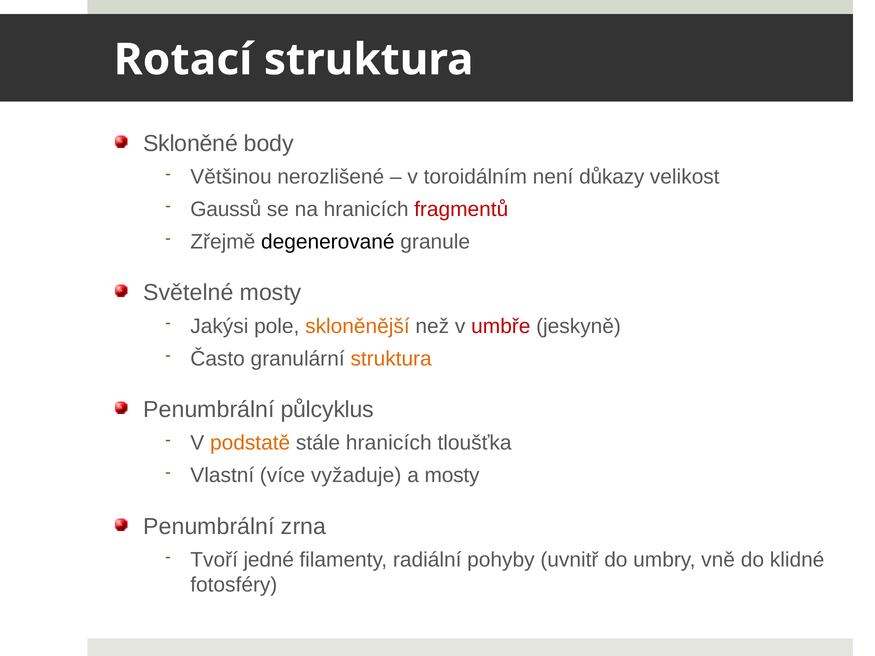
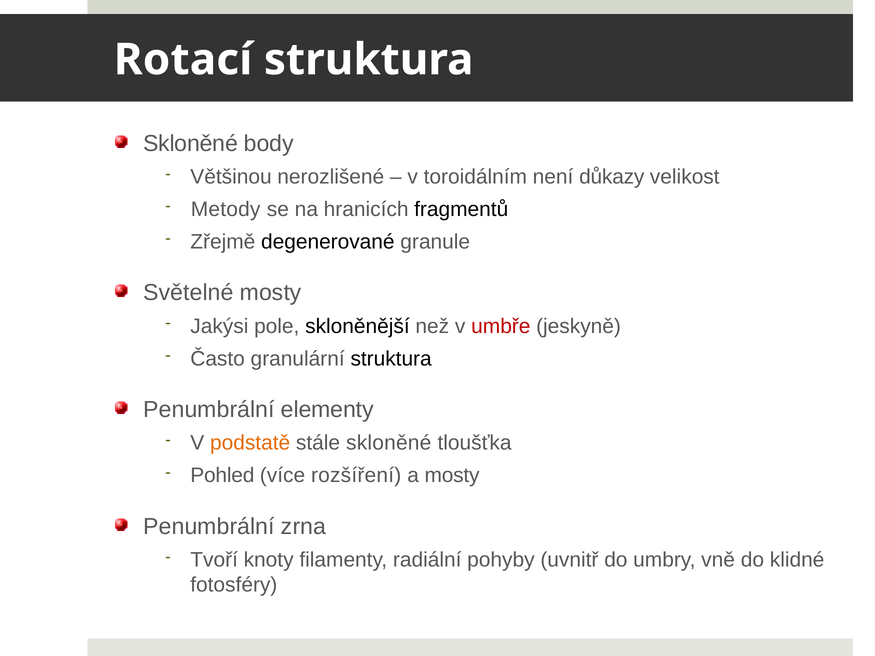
Gaussů: Gaussů -> Metody (226, 209)
fragmentů colour: red -> black (461, 209)
skloněnější colour: orange -> black (357, 326)
struktura colour: orange -> black (391, 359)
půlcyklus: půlcyklus -> elementy (327, 410)
stále hranicích: hranicích -> skloněné (389, 443)
Vlastní: Vlastní -> Pohled (222, 476)
vyžaduje: vyžaduje -> rozšíření (356, 476)
jedné: jedné -> knoty (269, 560)
